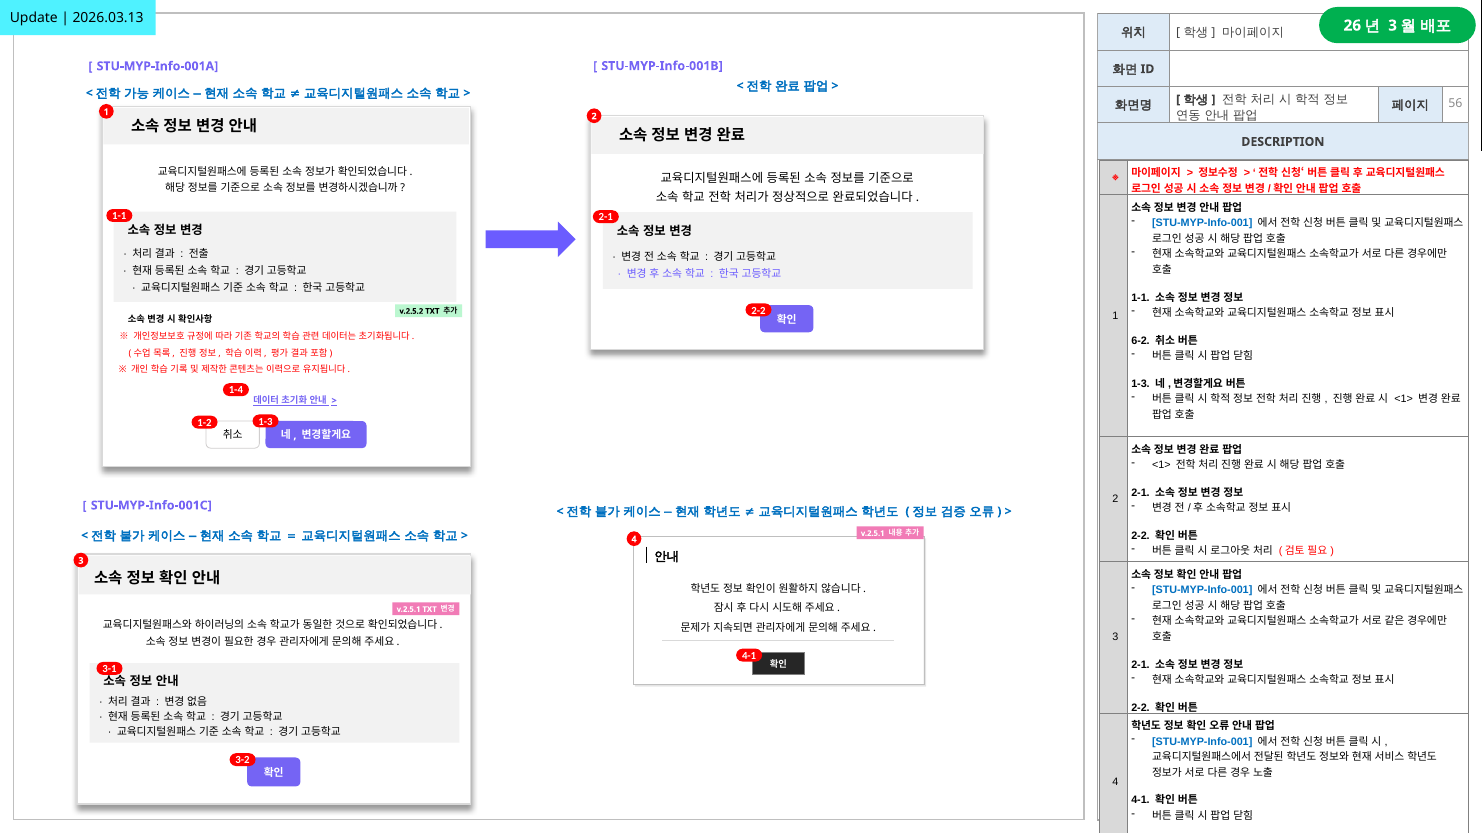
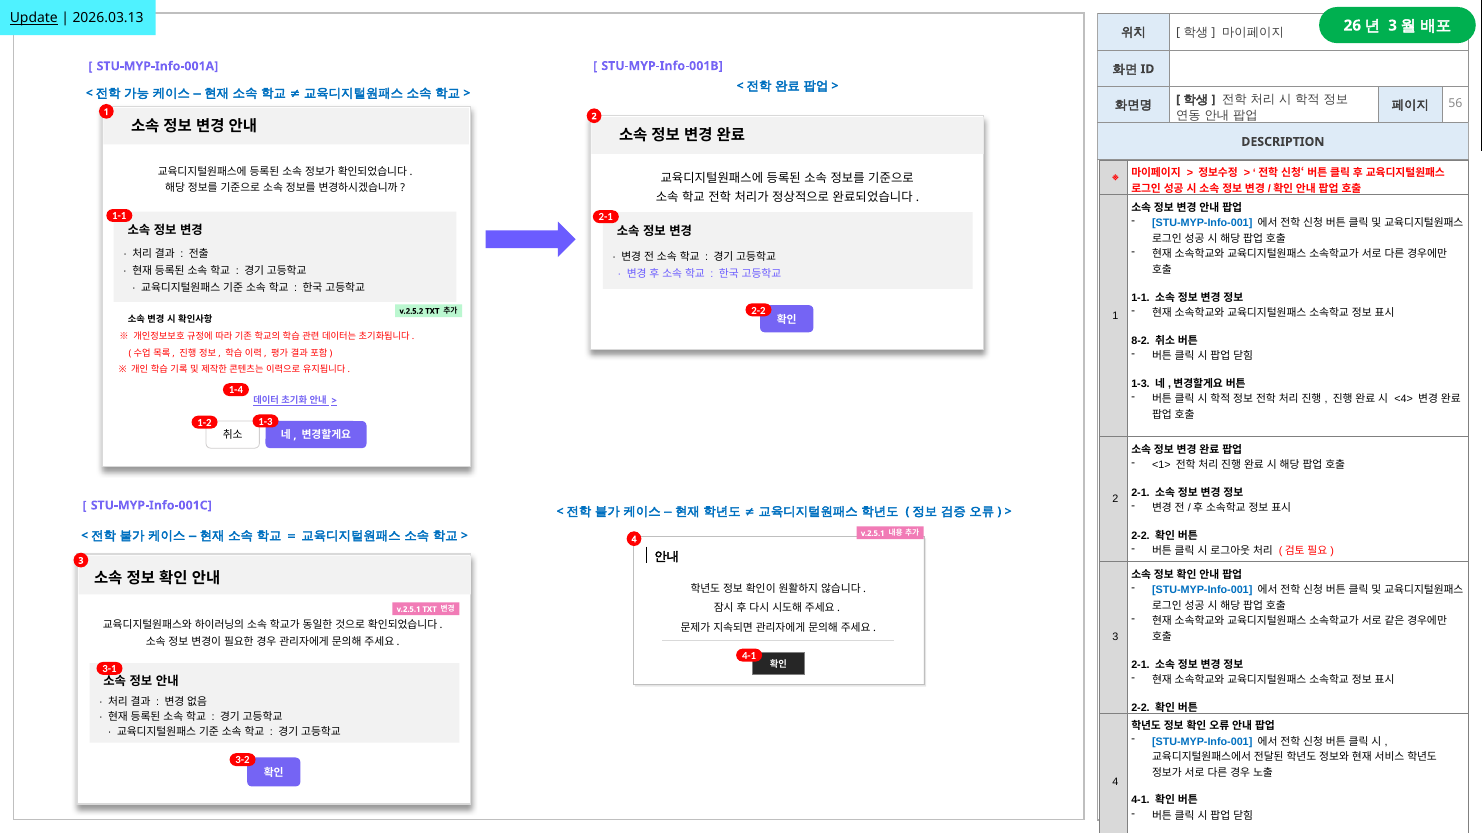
Update underline: none -> present (34, 18)
6-2: 6-2 -> 8-2 (1141, 341)
<1>: <1> -> <4> (1404, 400)
